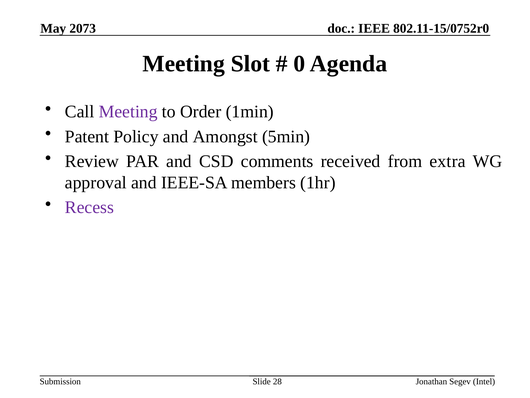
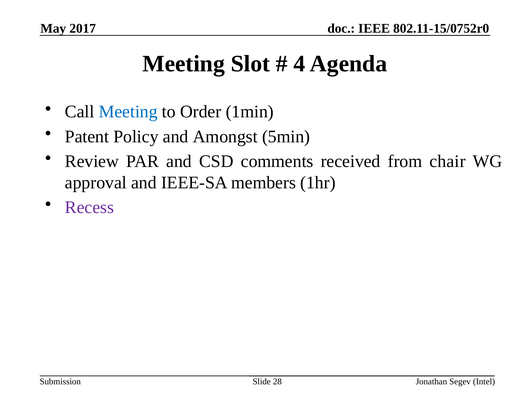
2073: 2073 -> 2017 (83, 28)
0: 0 -> 4 (299, 63)
Meeting colour: purple -> blue (128, 112)
extra: extra -> chair (448, 161)
